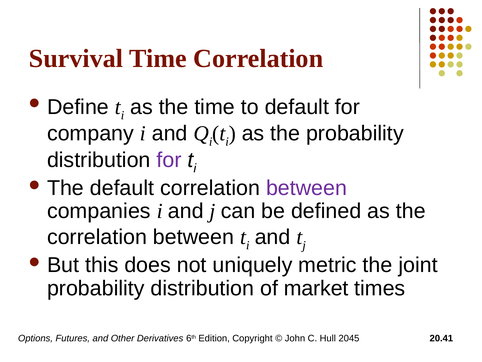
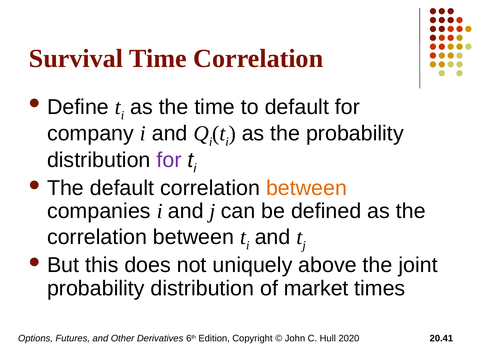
between colour: purple -> orange (307, 188)
metric: metric -> above (327, 265)
2045: 2045 -> 2020 (349, 338)
